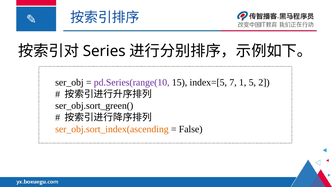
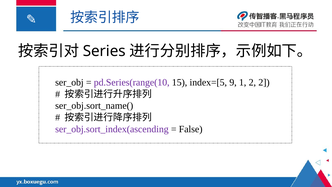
7: 7 -> 9 (233, 82)
1 5: 5 -> 2 (252, 82)
ser_obj.sort_green(: ser_obj.sort_green( -> ser_obj.sort_name( (94, 106)
ser_obj.sort_index(ascending colour: orange -> purple (112, 129)
